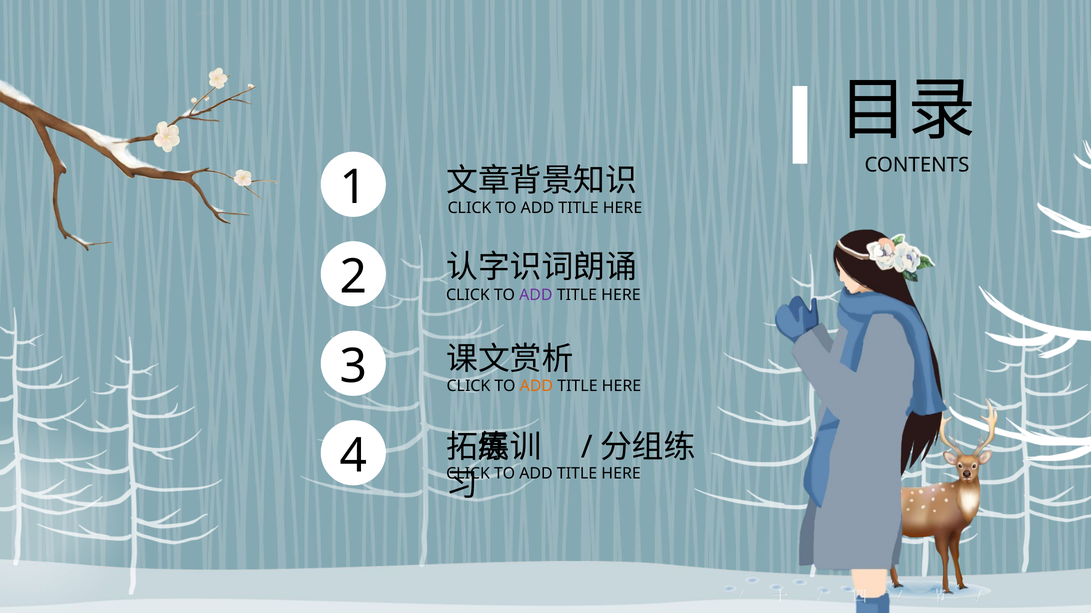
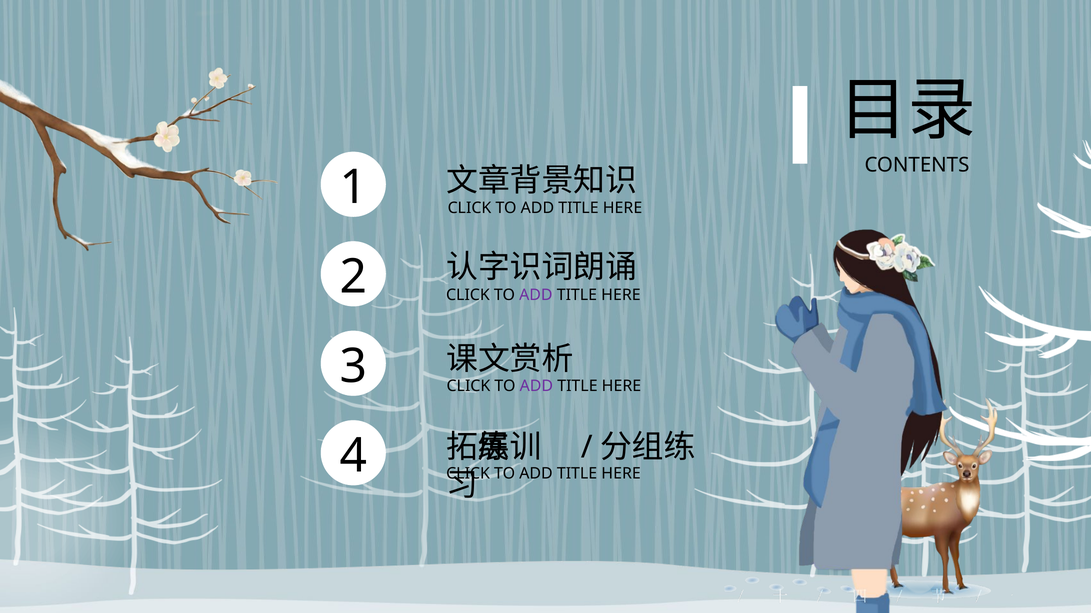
ADD colour: orange -> purple (536, 386)
